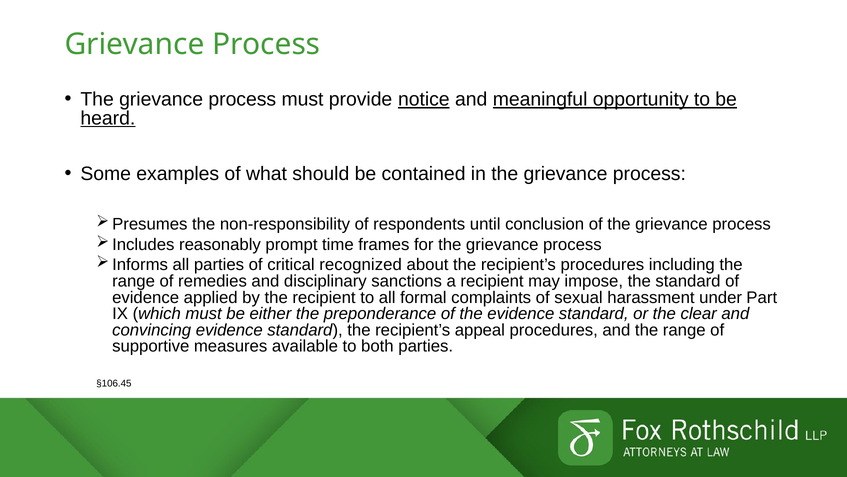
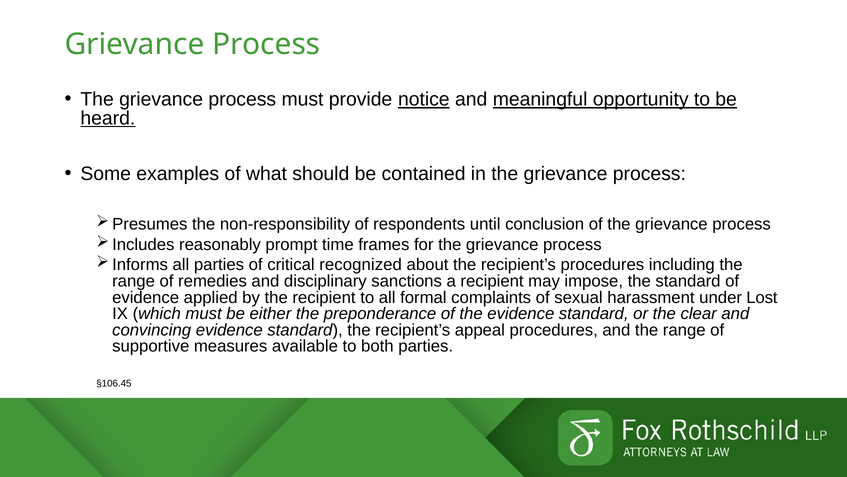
Part: Part -> Lost (762, 297)
